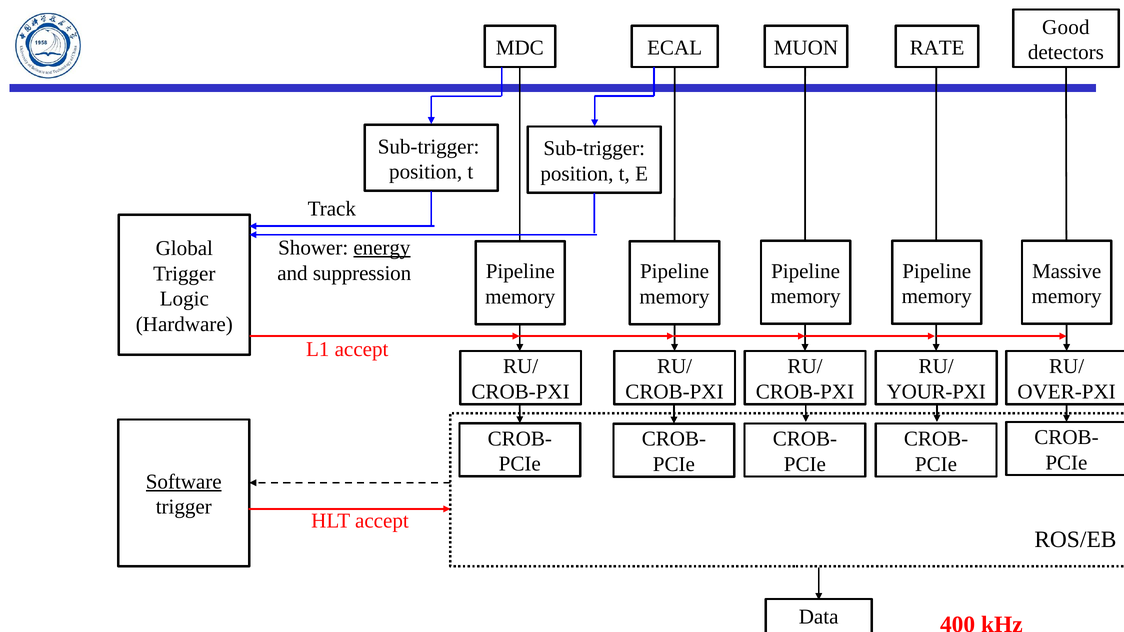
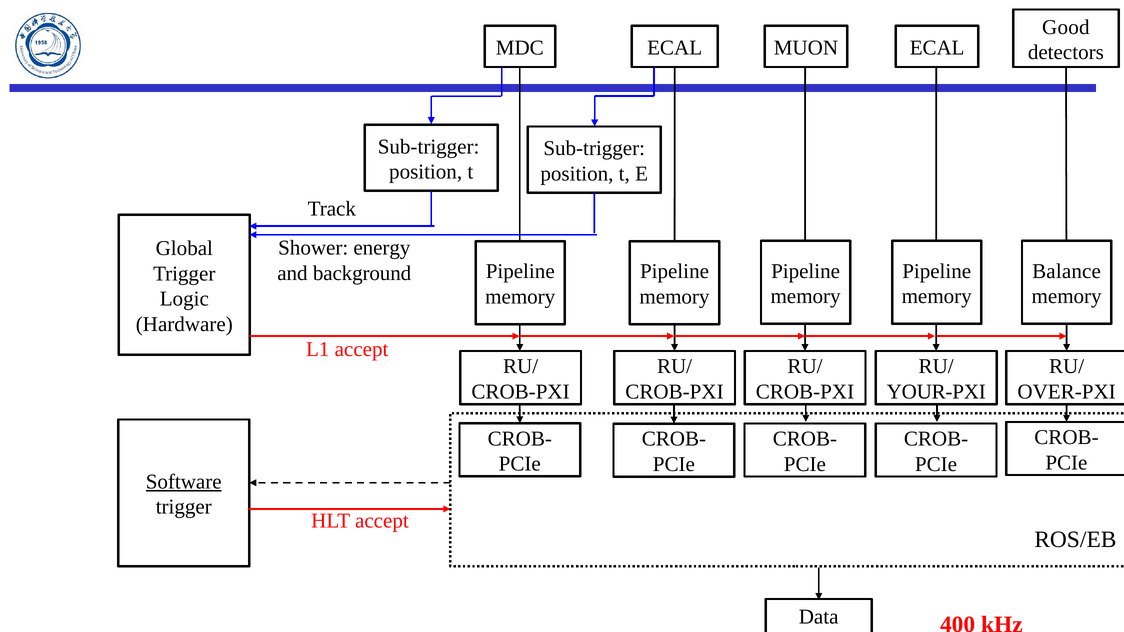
RATE: RATE -> ECAL (937, 48)
energy underline: present -> none (382, 248)
Massive: Massive -> Balance (1067, 271)
suppression: suppression -> background (362, 273)
